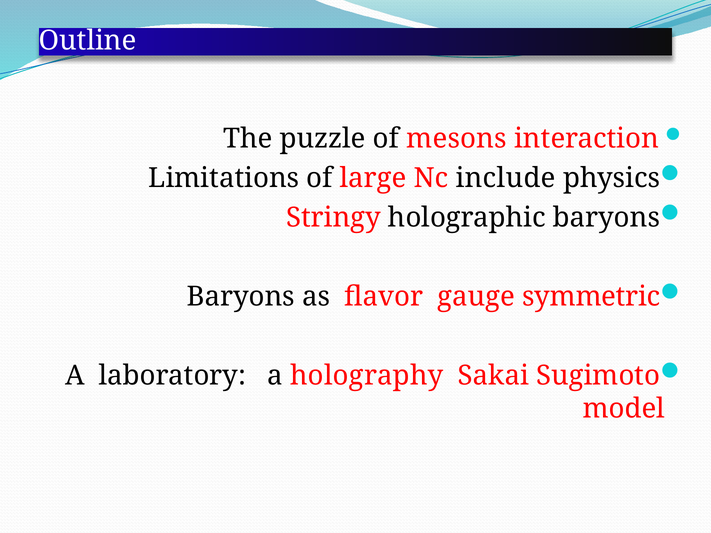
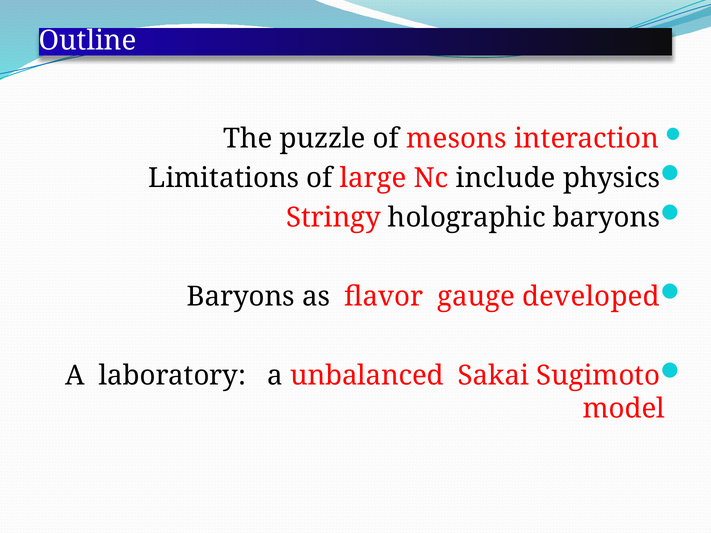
symmetric: symmetric -> developed (591, 297)
holography: holography -> unbalanced (367, 376)
